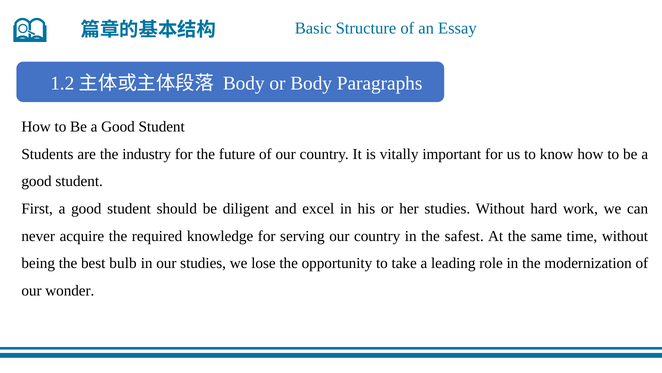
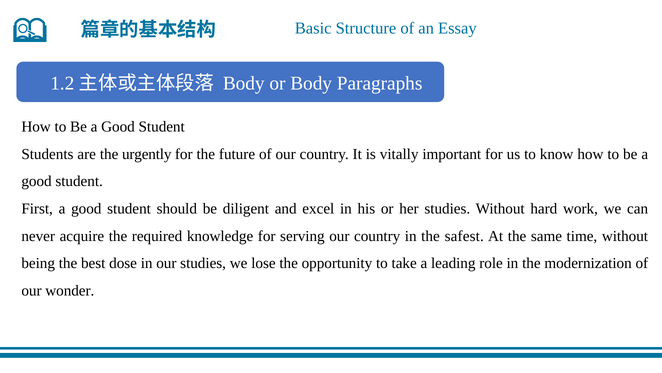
industry: industry -> urgently (147, 154)
bulb: bulb -> dose (123, 263)
